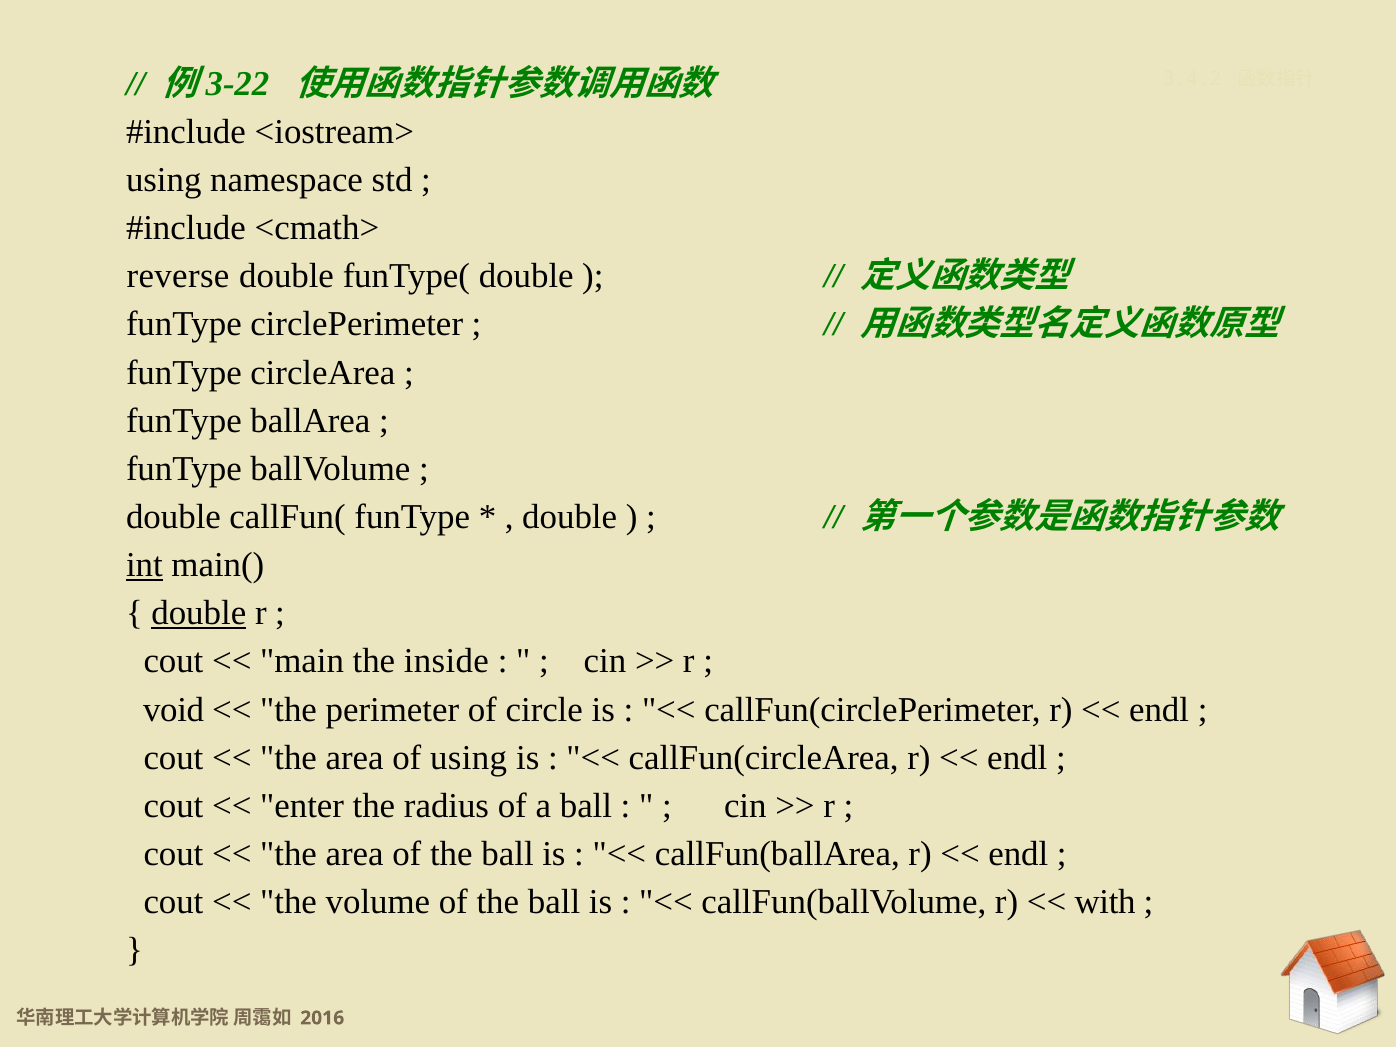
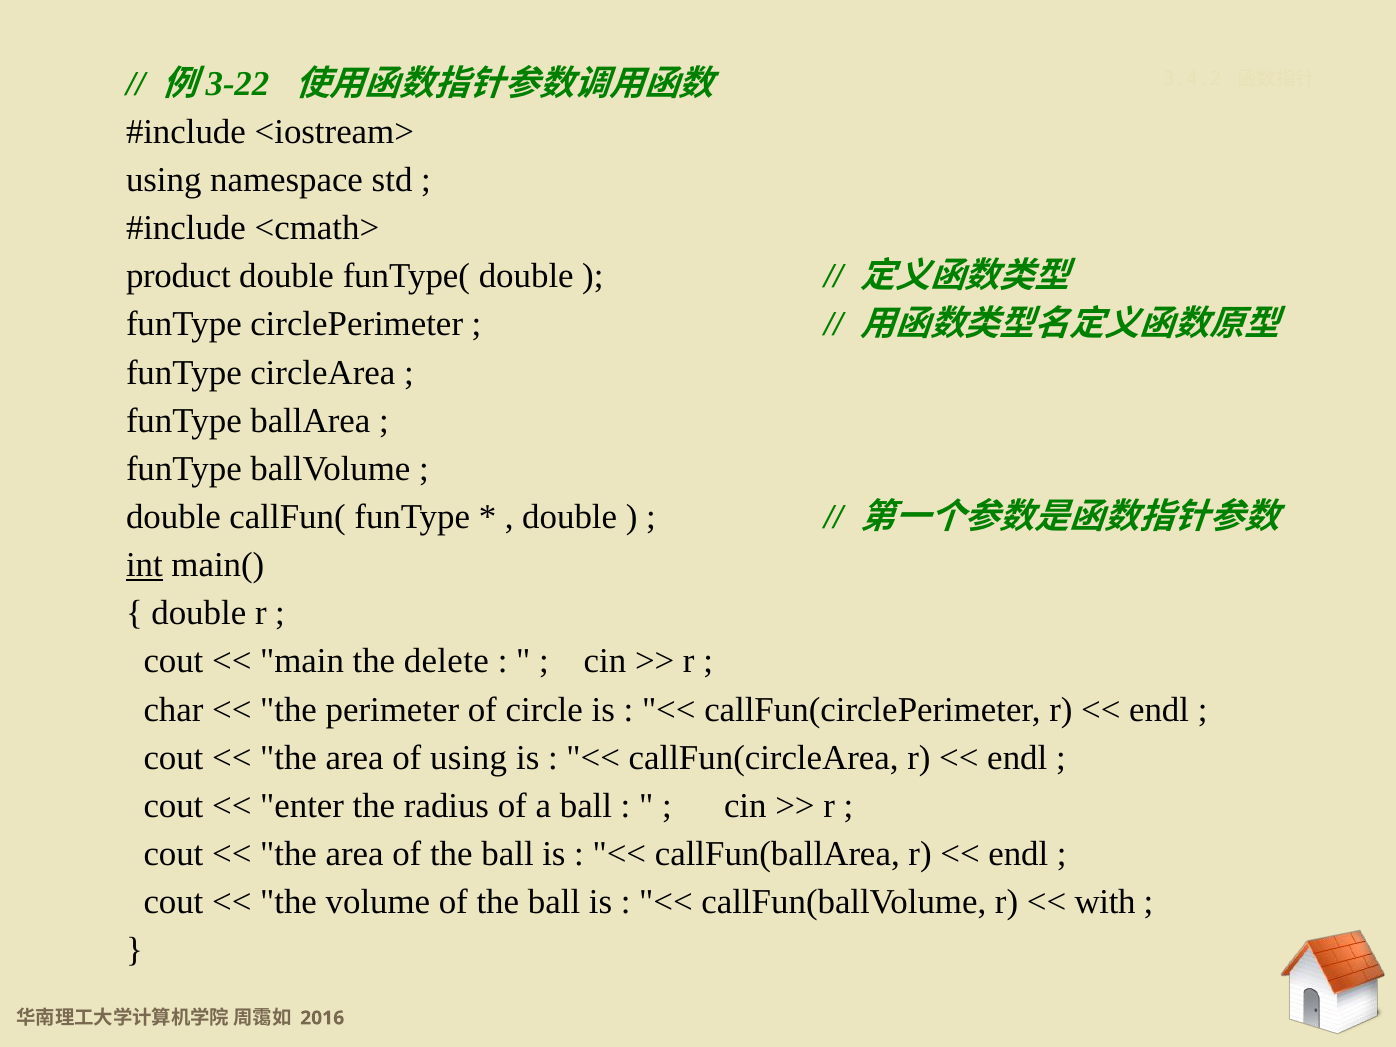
reverse: reverse -> product (178, 276)
double underline: present -> none (199, 613)
inside: inside -> delete (446, 661)
void: void -> char (173, 710)
